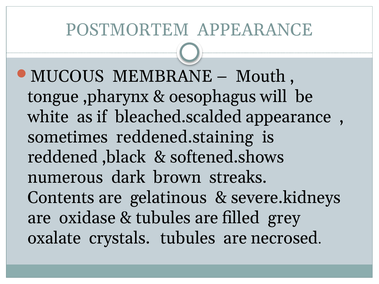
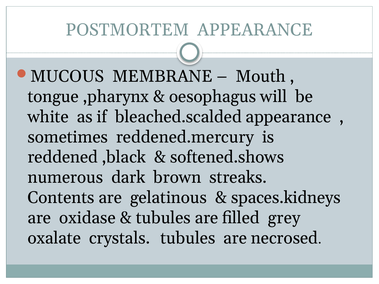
reddened.staining: reddened.staining -> reddened.mercury (185, 137)
severe.kidneys: severe.kidneys -> spaces.kidneys (286, 198)
